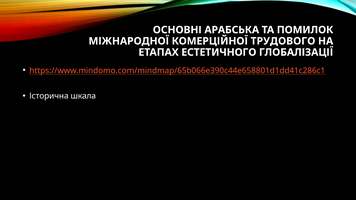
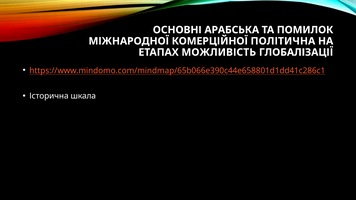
ТРУДОВОГО: ТРУДОВОГО -> ПОЛІТИЧНА (283, 41)
ЕСТЕТИЧНОГО: ЕСТЕТИЧНОГО -> МОЖЛИВІСТЬ (219, 52)
